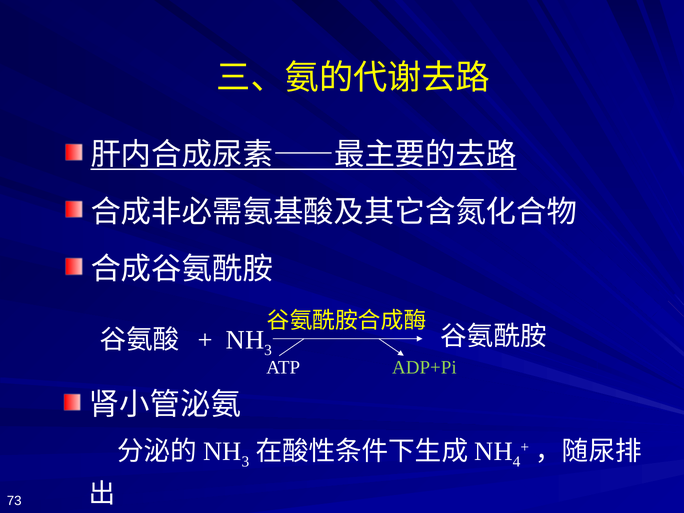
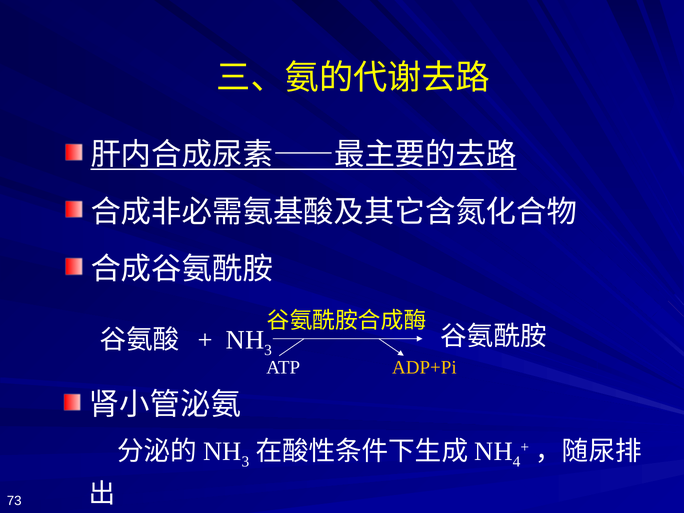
ADP+Pi colour: light green -> yellow (424, 367)
